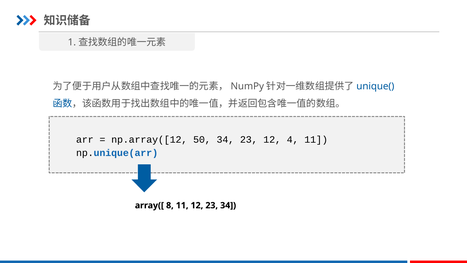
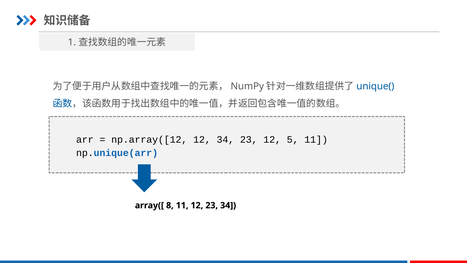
np.array([12 50: 50 -> 12 (202, 139)
4: 4 -> 5 (293, 139)
